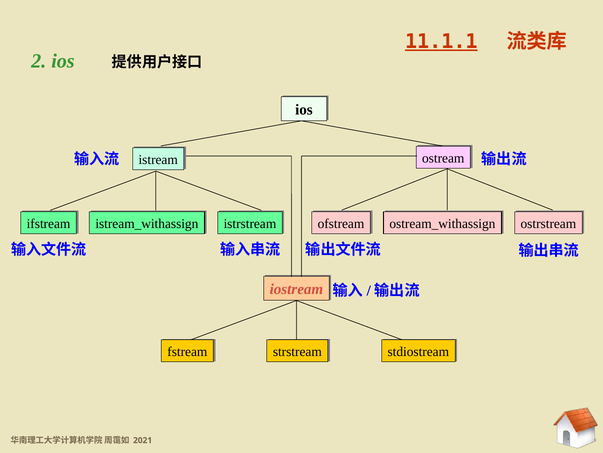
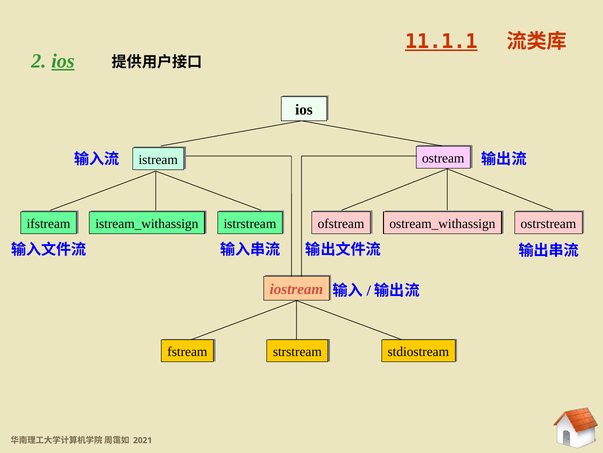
ios underline: none -> present (63, 61)
